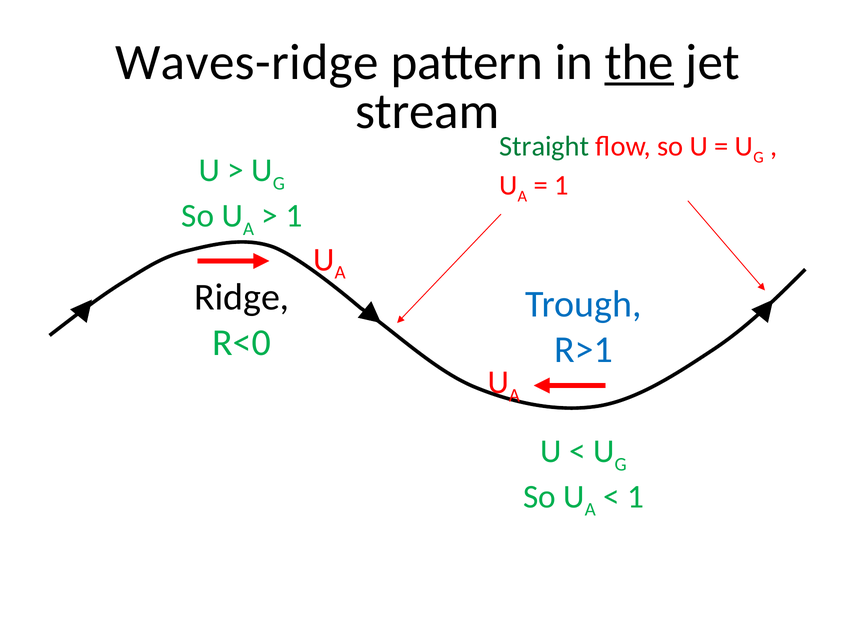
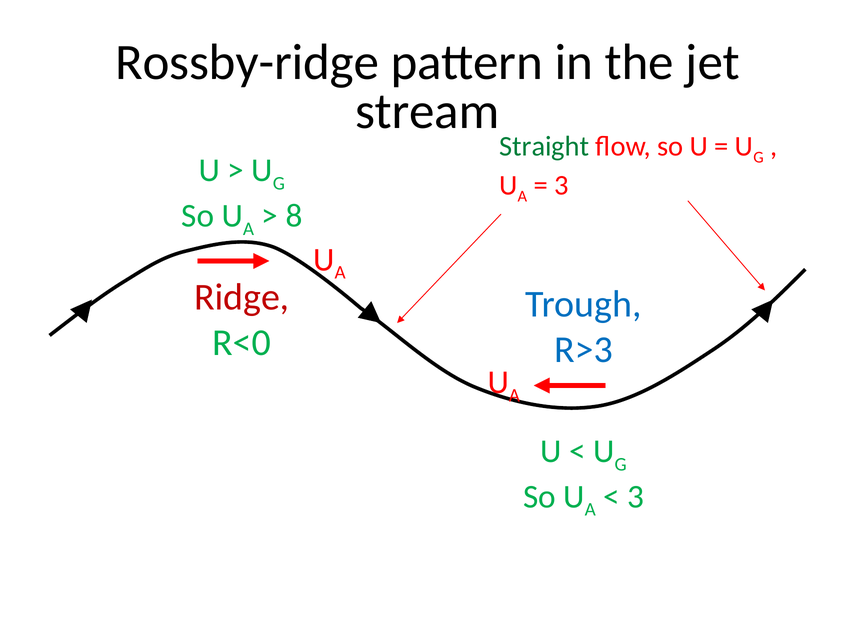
Waves-ridge: Waves-ridge -> Rossby-ridge (247, 62)
the underline: present -> none (639, 62)
1: 1 -> 3 (561, 185)
1: 1 -> 8 (294, 216)
Ridge colour: black -> red (242, 297)
R>1: R>1 -> R>3 (583, 350)
1: 1 -> 3 (636, 497)
